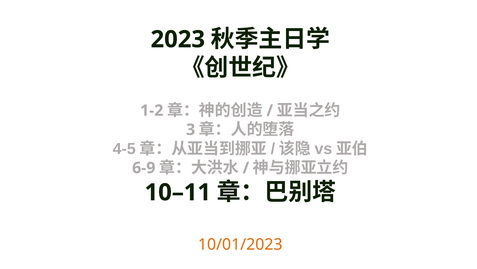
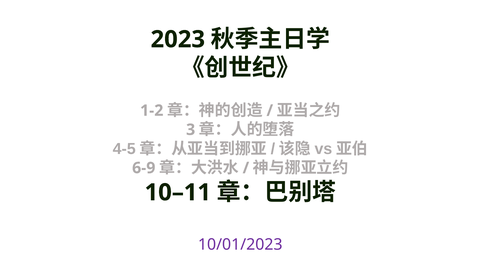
10/01/2023 colour: orange -> purple (240, 244)
